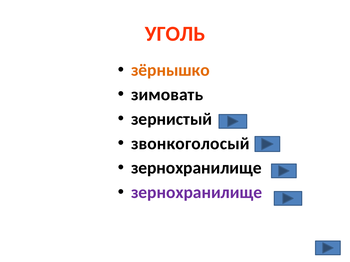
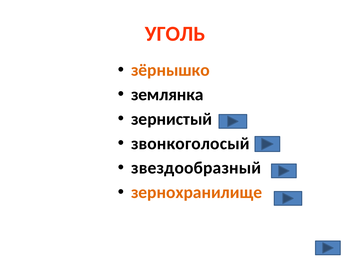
зимовать: зимовать -> землянка (167, 95)
зернохранилище: зернохранилище -> звездообразный (196, 168)
зернохранилище colour: purple -> orange (197, 193)
